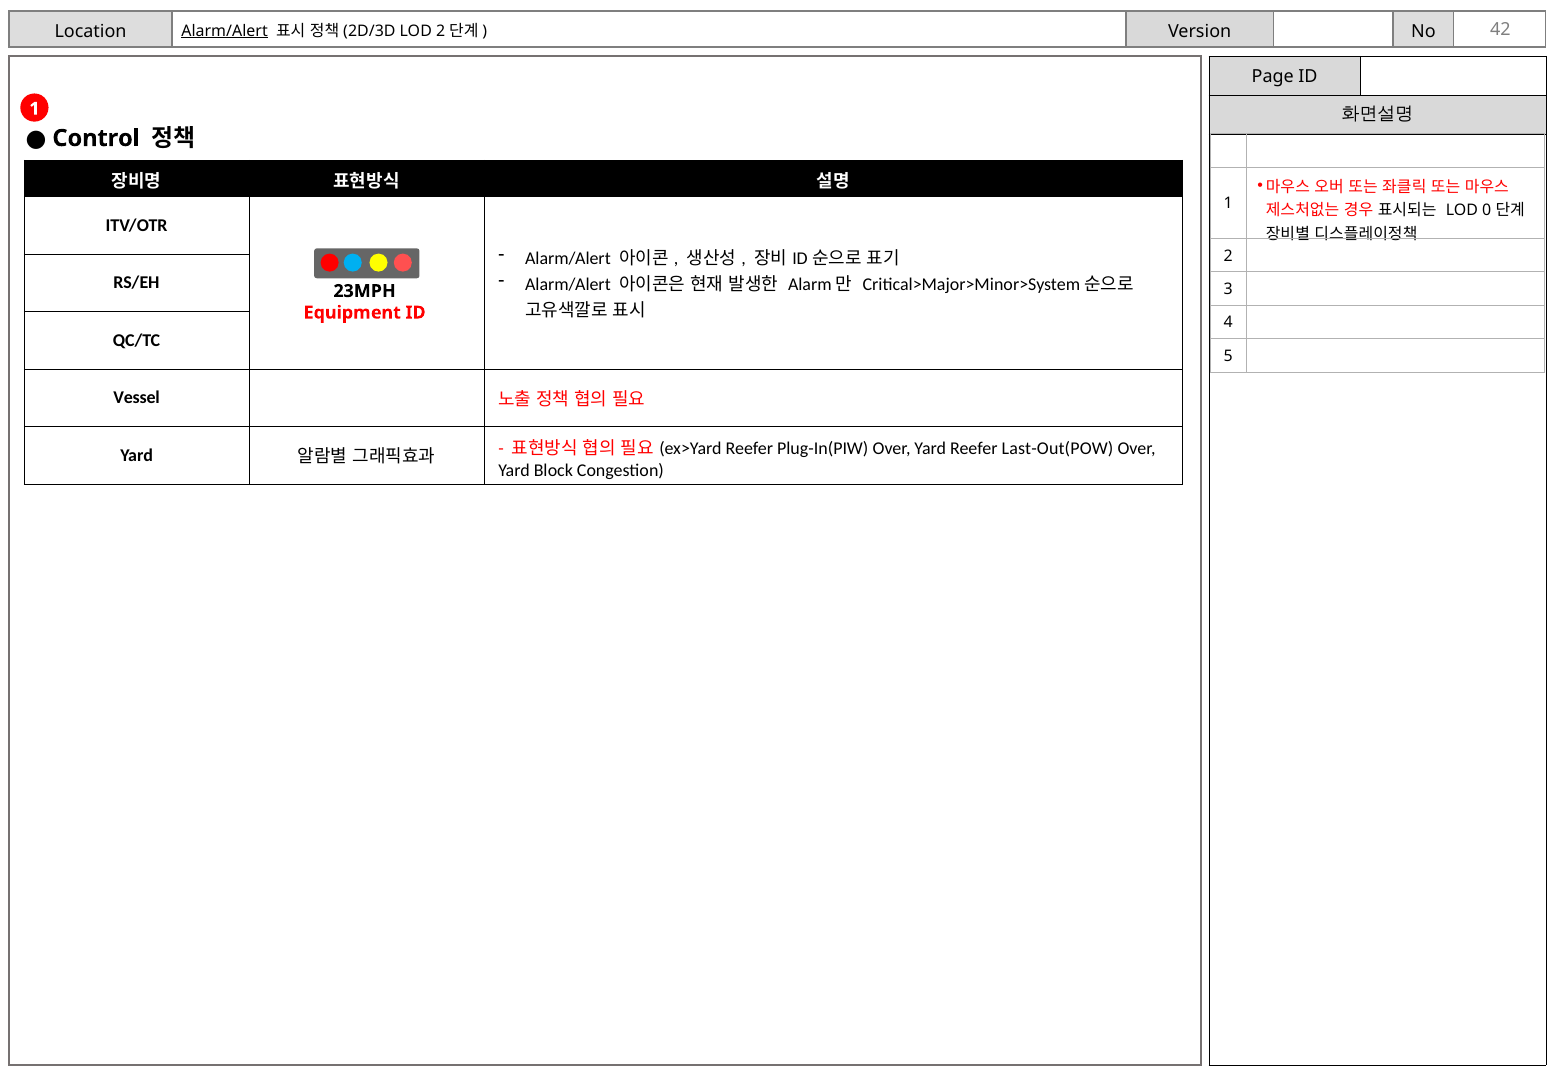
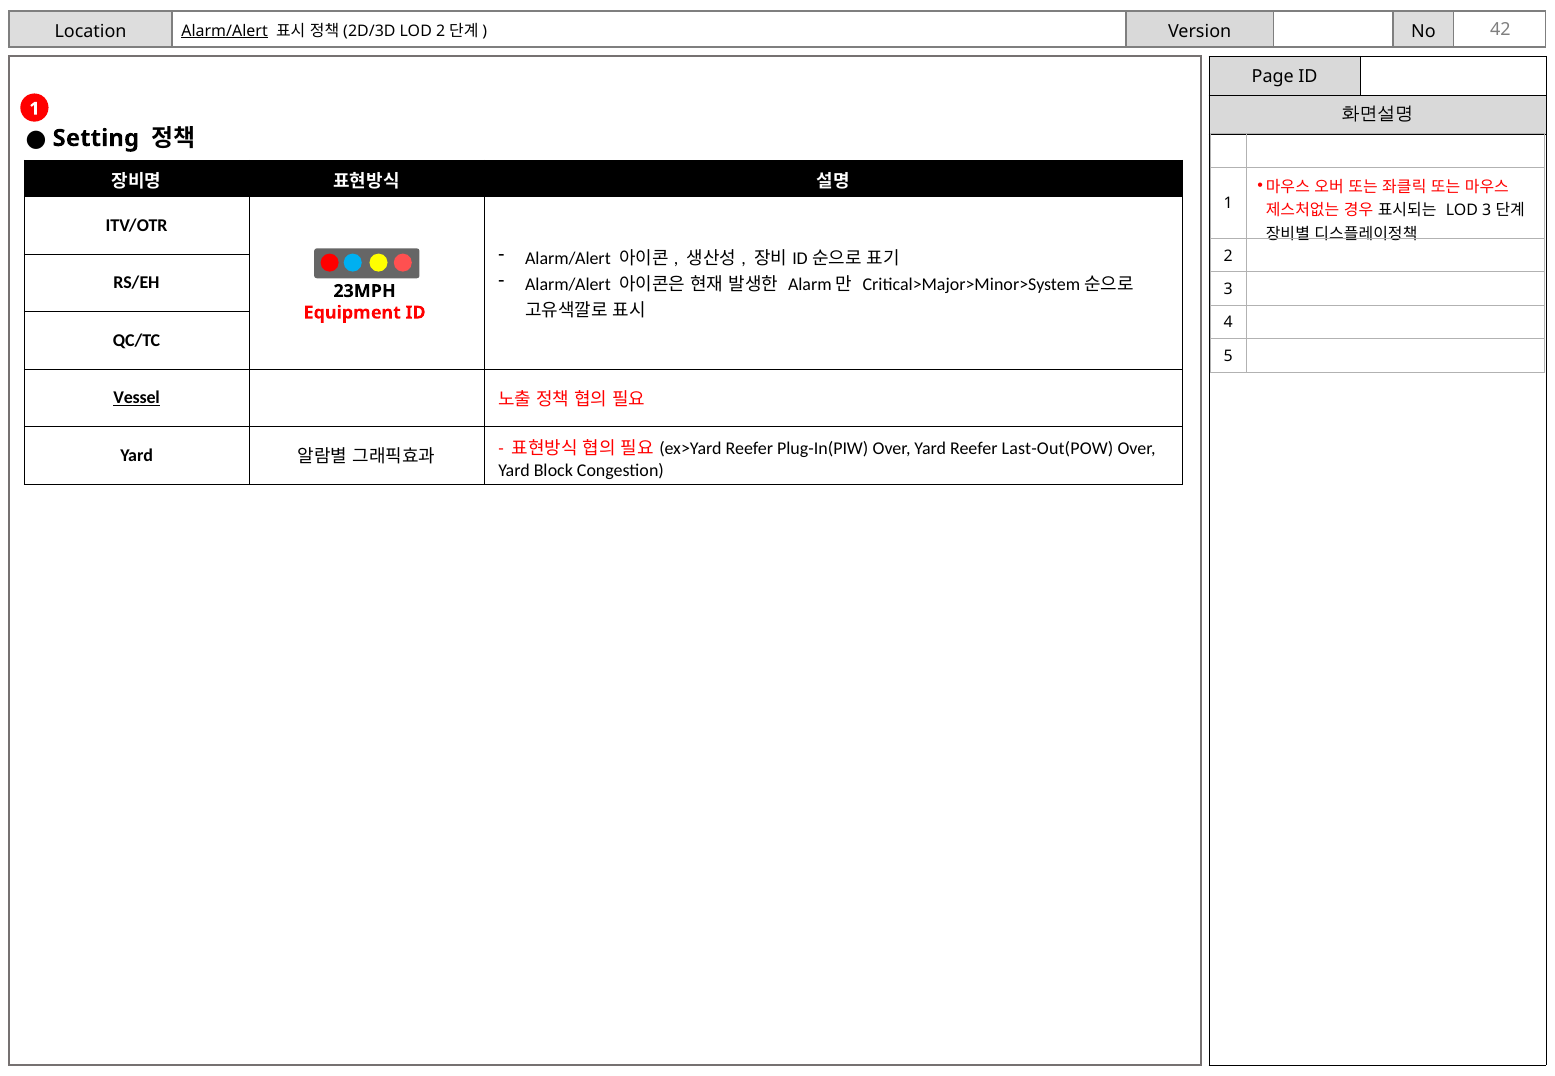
Control: Control -> Setting (96, 138)
LOD 0: 0 -> 3 (1487, 210)
Vessel underline: none -> present (137, 398)
